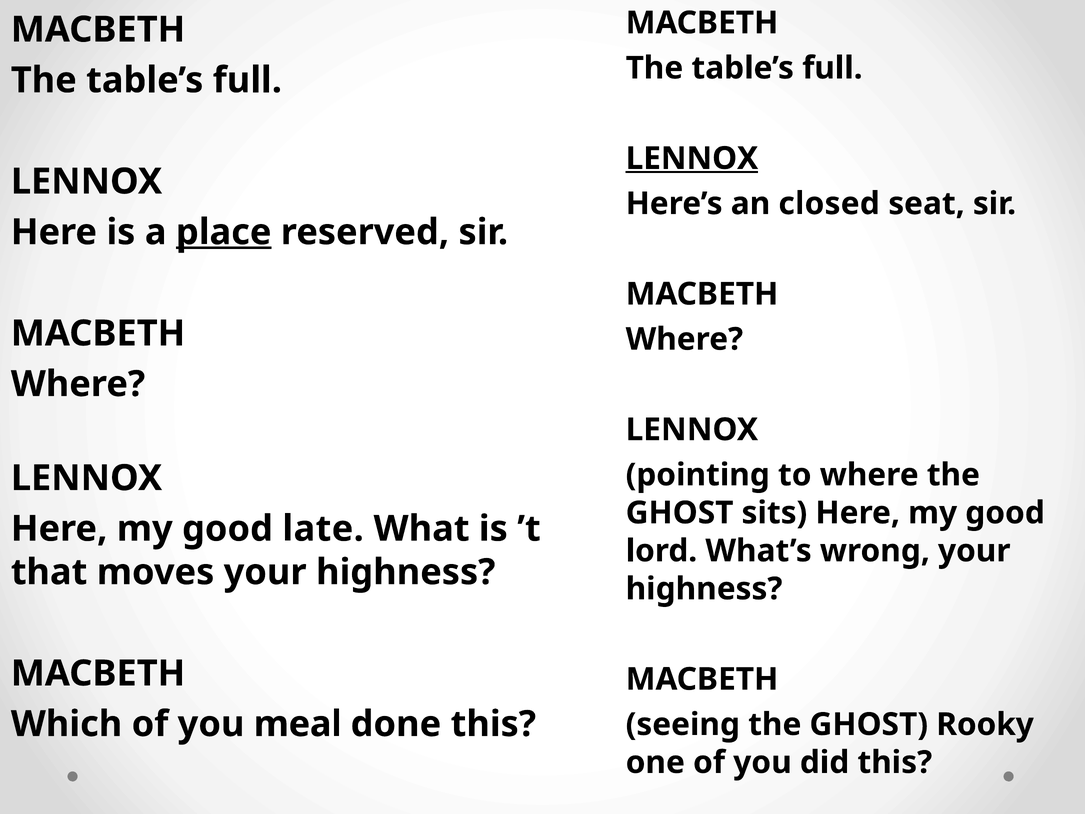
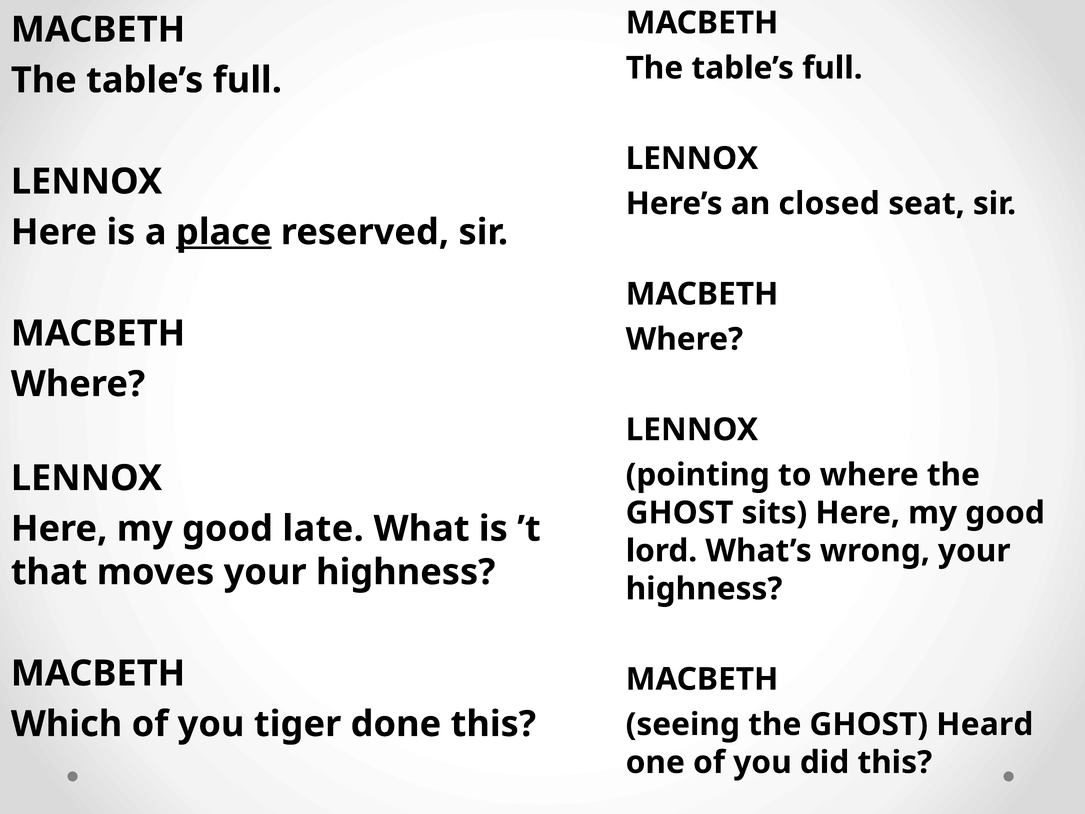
LENNOX underline: present -> none (692, 158)
meal: meal -> tiger (298, 724)
Rooky: Rooky -> Heard (985, 724)
